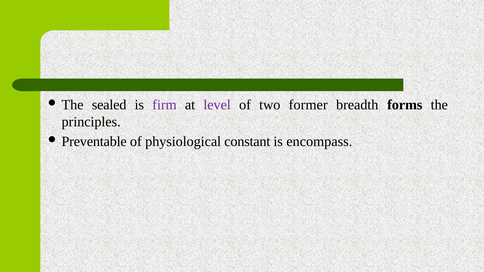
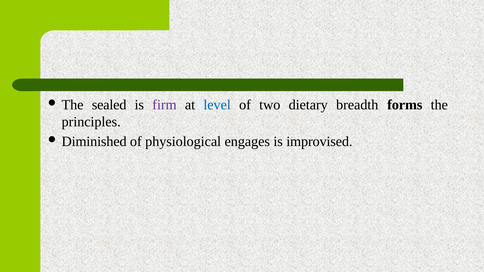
level colour: purple -> blue (217, 105)
former: former -> dietary (308, 105)
Preventable: Preventable -> Diminished (94, 142)
constant: constant -> engages (247, 142)
encompass: encompass -> improvised (319, 142)
